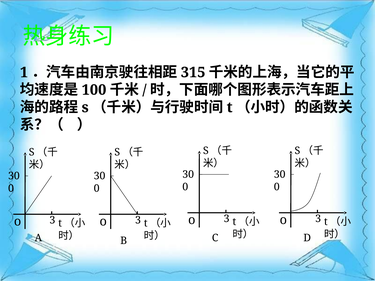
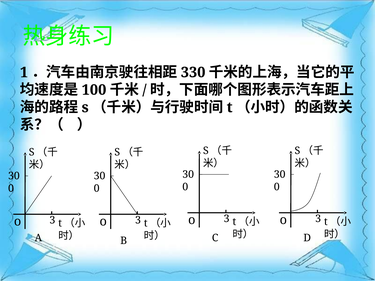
315: 315 -> 330 (193, 72)
